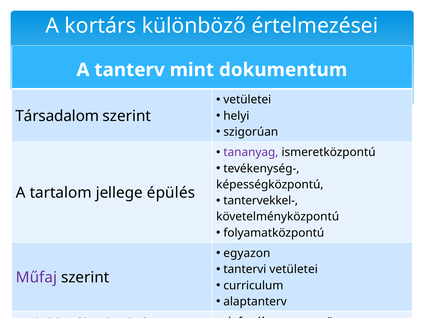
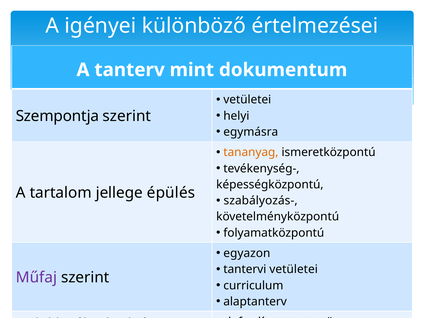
kortárs: kortárs -> igényei (100, 26)
Társadalom: Társadalom -> Szempontja (57, 116)
szigorúan: szigorúan -> egymásra (251, 132)
tananyag colour: purple -> orange (251, 152)
tantervekkel-: tantervekkel- -> szabályozás- (261, 201)
